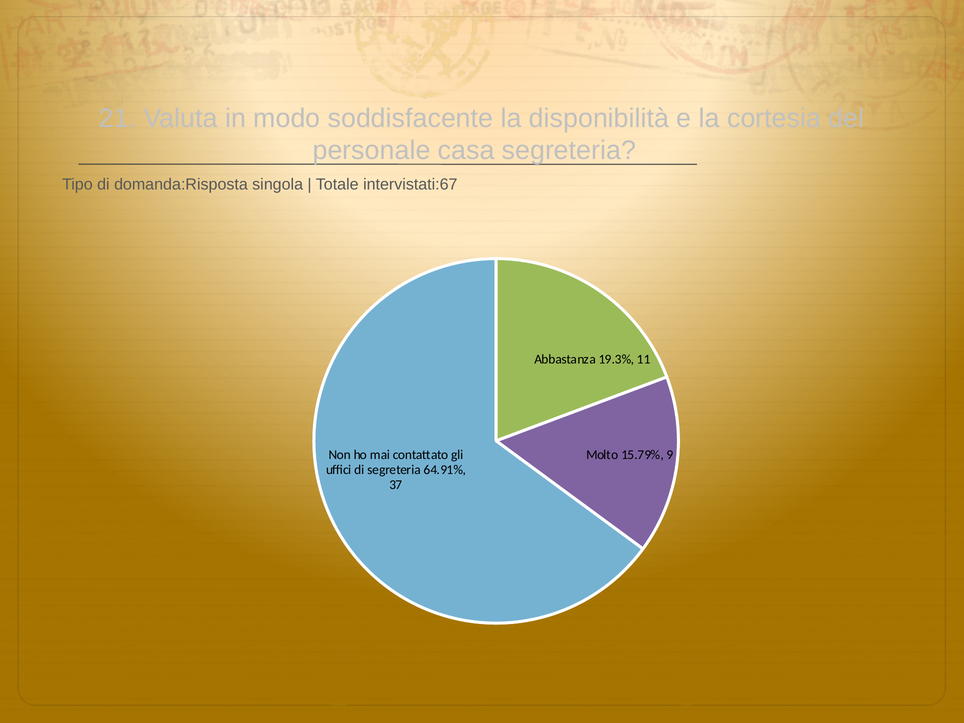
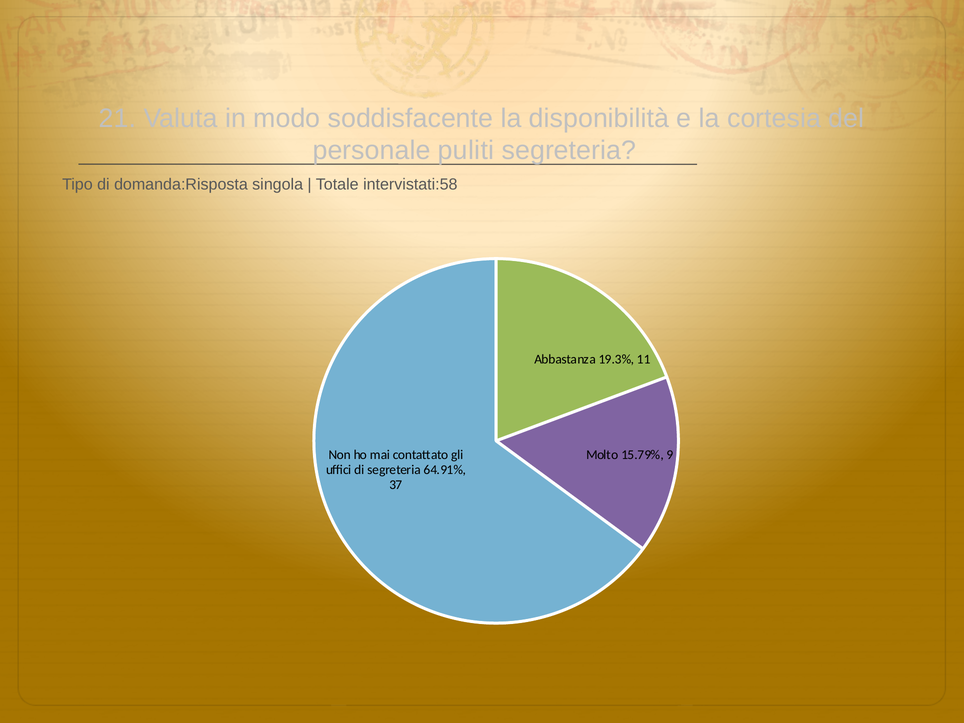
casa: casa -> puliti (466, 150)
intervistati:67: intervistati:67 -> intervistati:58 (410, 184)
